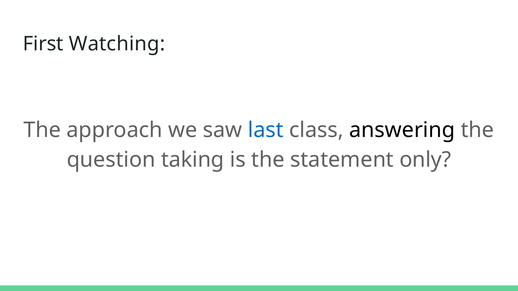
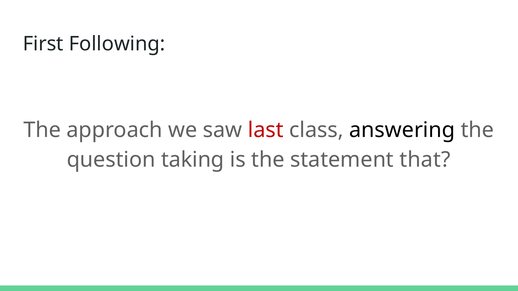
Watching: Watching -> Following (117, 44)
last colour: blue -> red (266, 130)
only: only -> that (425, 160)
